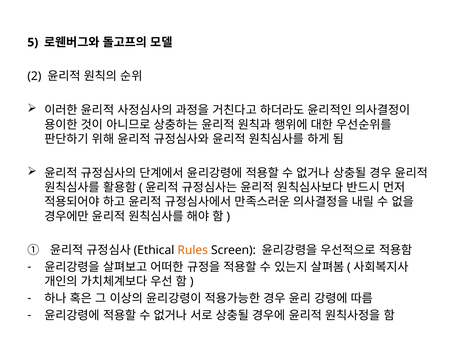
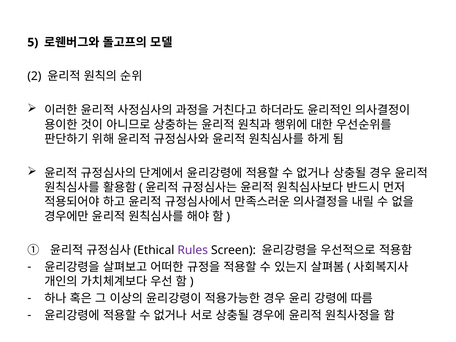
Rules colour: orange -> purple (193, 250)
